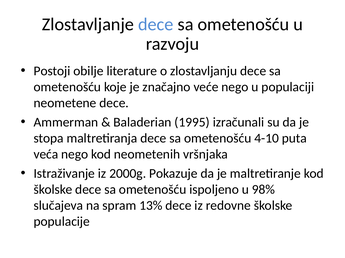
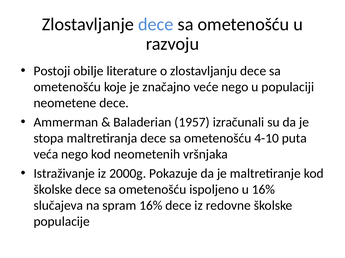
1995: 1995 -> 1957 (192, 122)
u 98%: 98% -> 16% (263, 190)
spram 13%: 13% -> 16% (151, 206)
